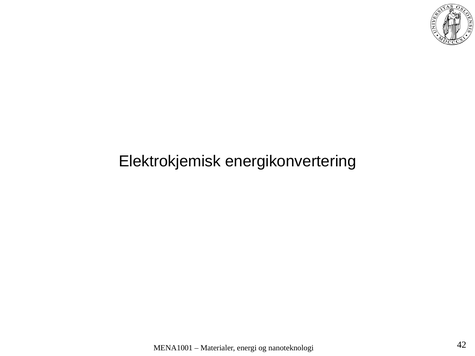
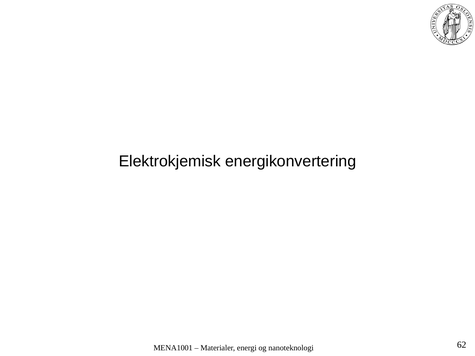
42: 42 -> 62 (462, 345)
